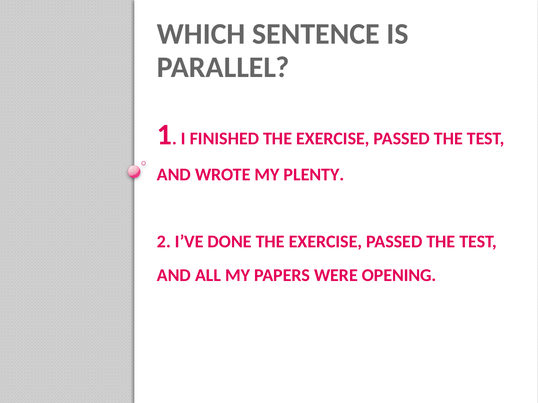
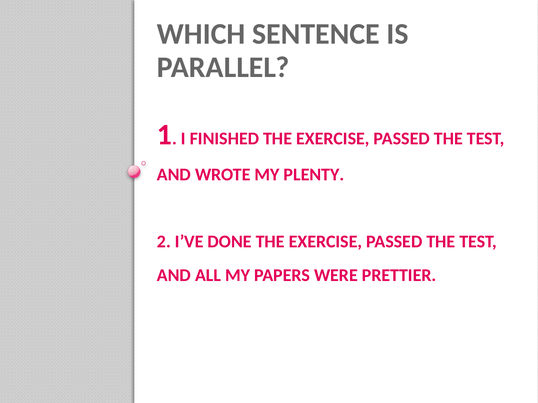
OPENING: OPENING -> PRETTIER (399, 276)
